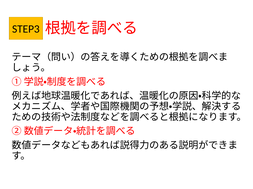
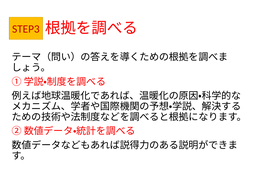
STEP3 colour: black -> red (26, 29)
